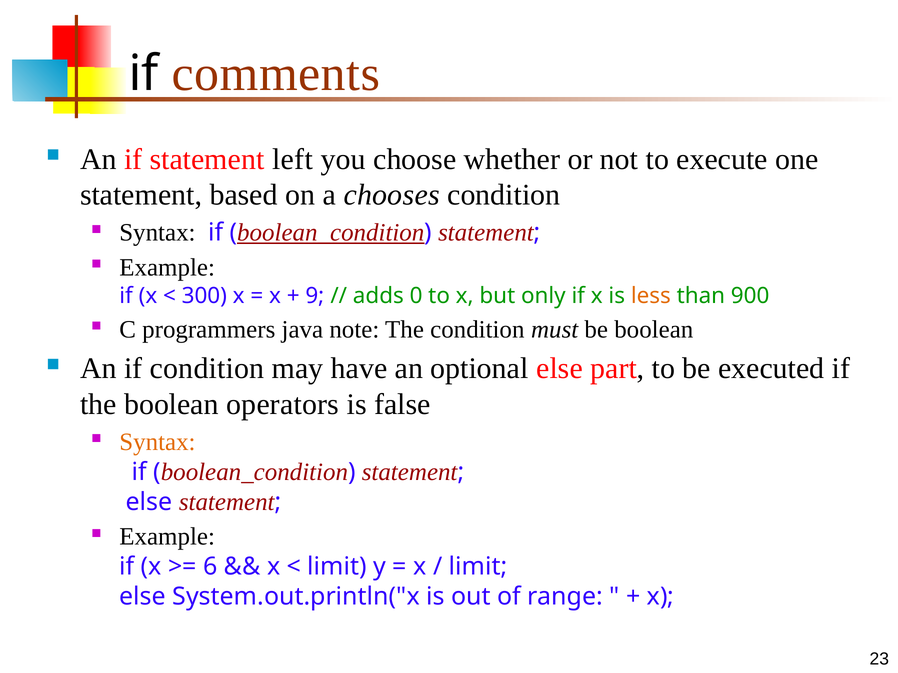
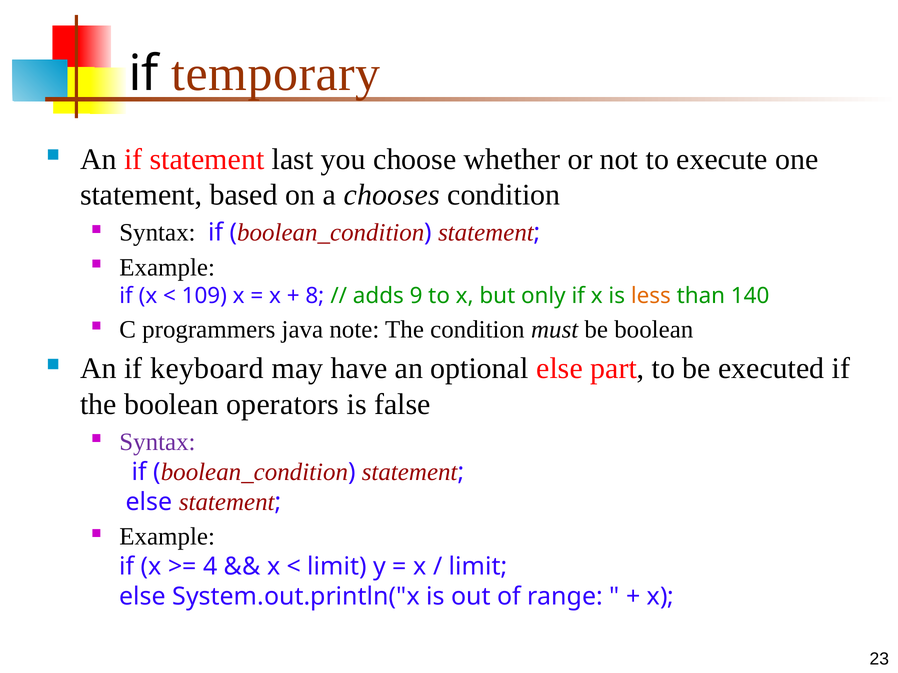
comments: comments -> temporary (276, 74)
left: left -> last (293, 159)
boolean_condition underline: present -> none (331, 233)
300: 300 -> 109 (204, 296)
9: 9 -> 8 (315, 296)
0: 0 -> 9 (416, 296)
900: 900 -> 140 (750, 296)
if condition: condition -> keyboard (207, 369)
Syntax colour: orange -> purple (157, 442)
6: 6 -> 4 (210, 567)
